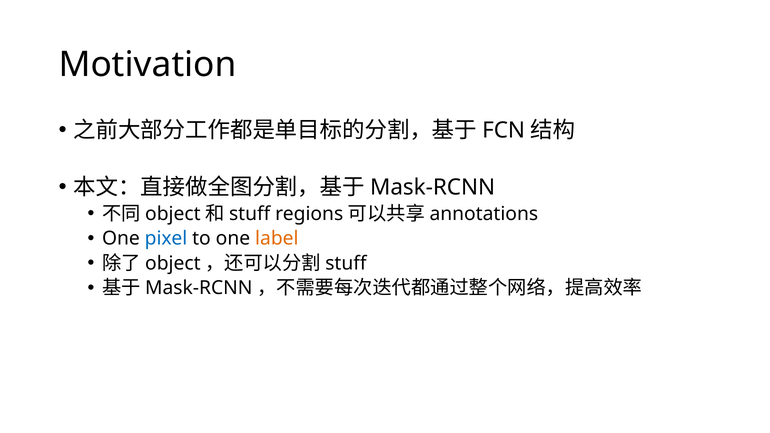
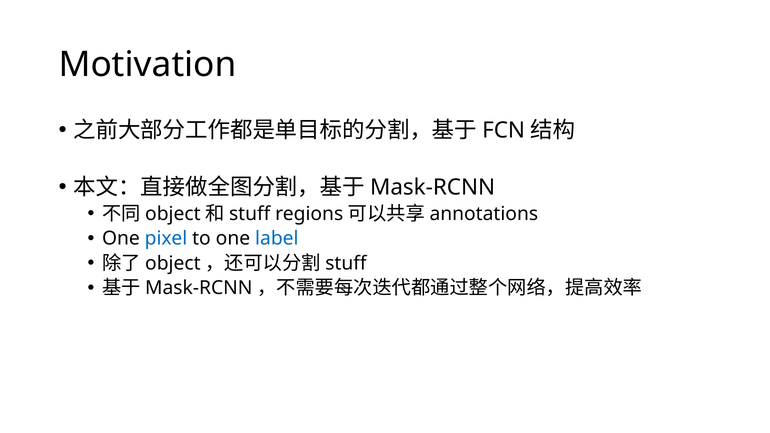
label colour: orange -> blue (277, 239)
